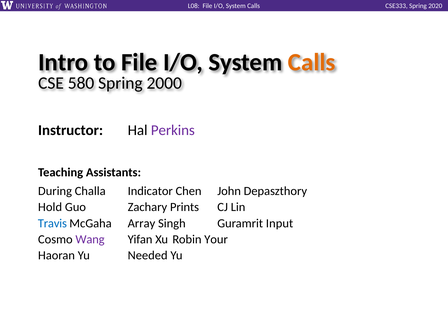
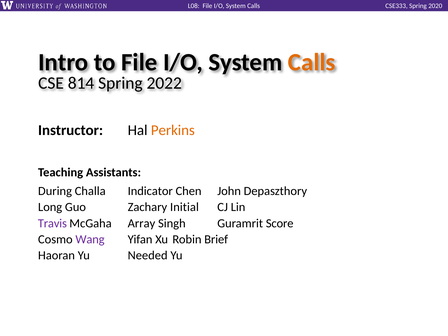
580: 580 -> 814 (81, 83)
2000: 2000 -> 2022 (164, 83)
Perkins colour: purple -> orange (173, 130)
Hold: Hold -> Long (50, 207)
Prints: Prints -> Initial (184, 207)
Travis colour: blue -> purple (52, 223)
Input: Input -> Score (280, 223)
Your: Your -> Brief (216, 239)
